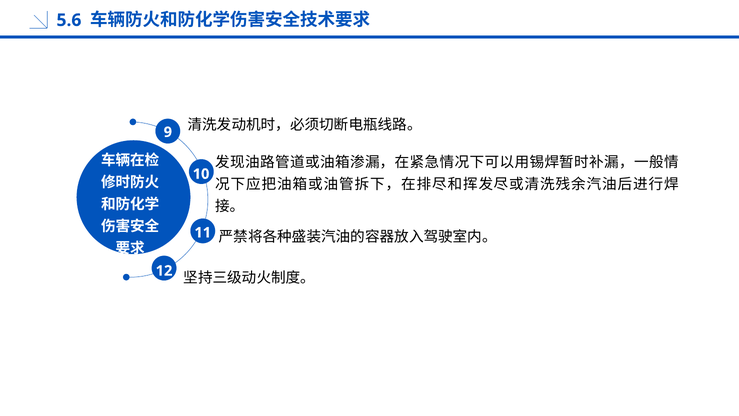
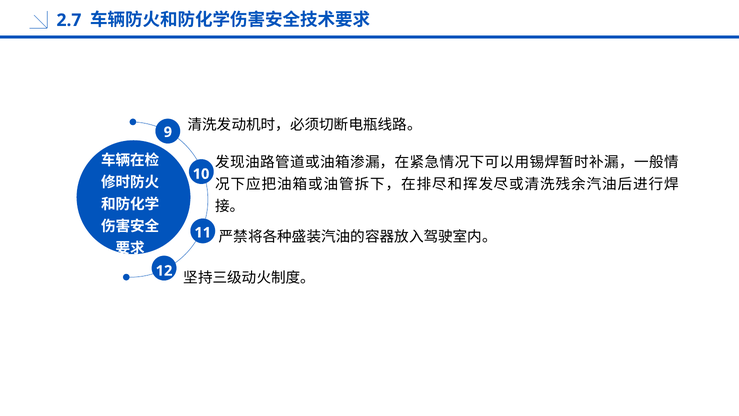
5.6: 5.6 -> 2.7 (69, 20)
